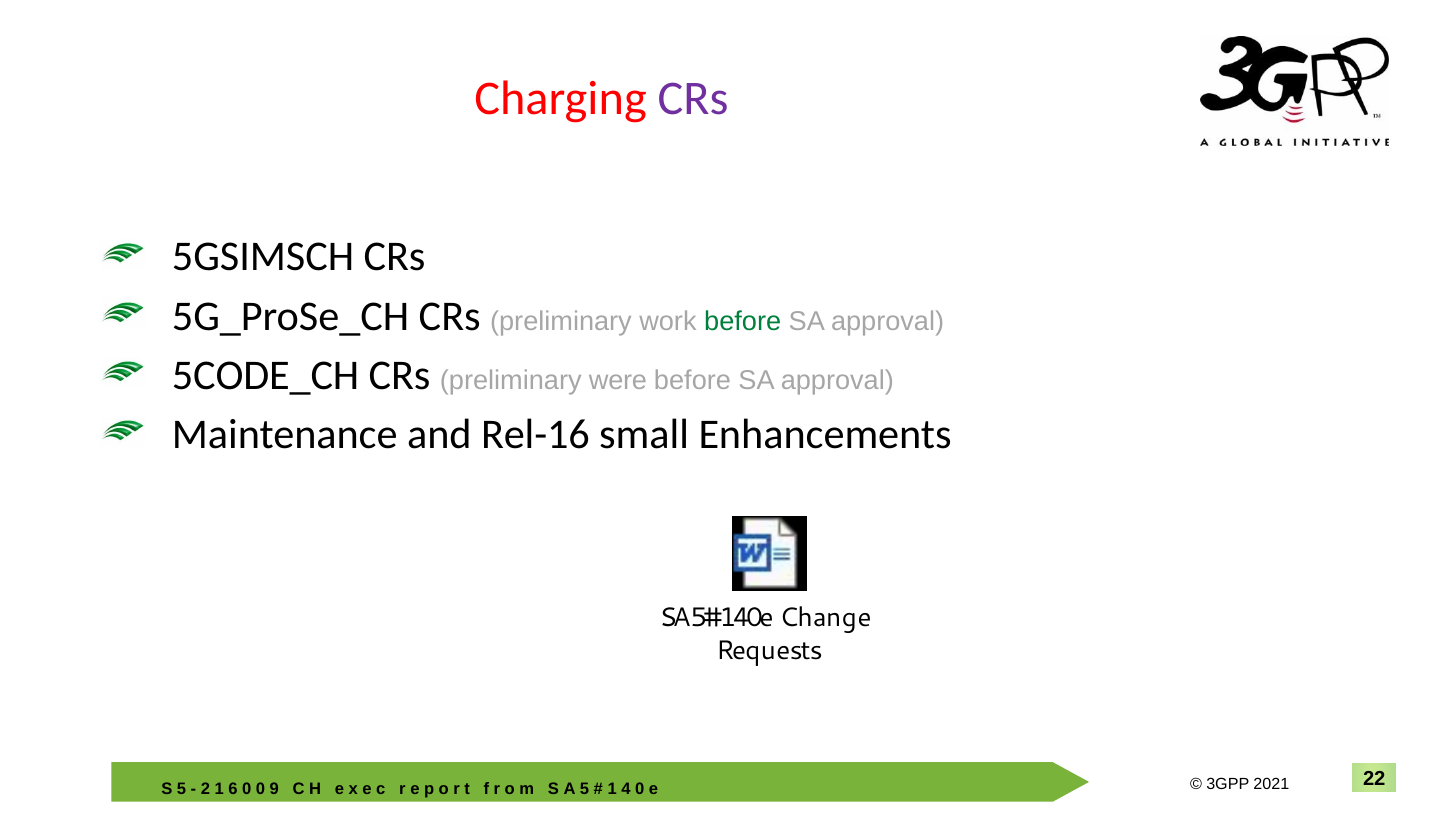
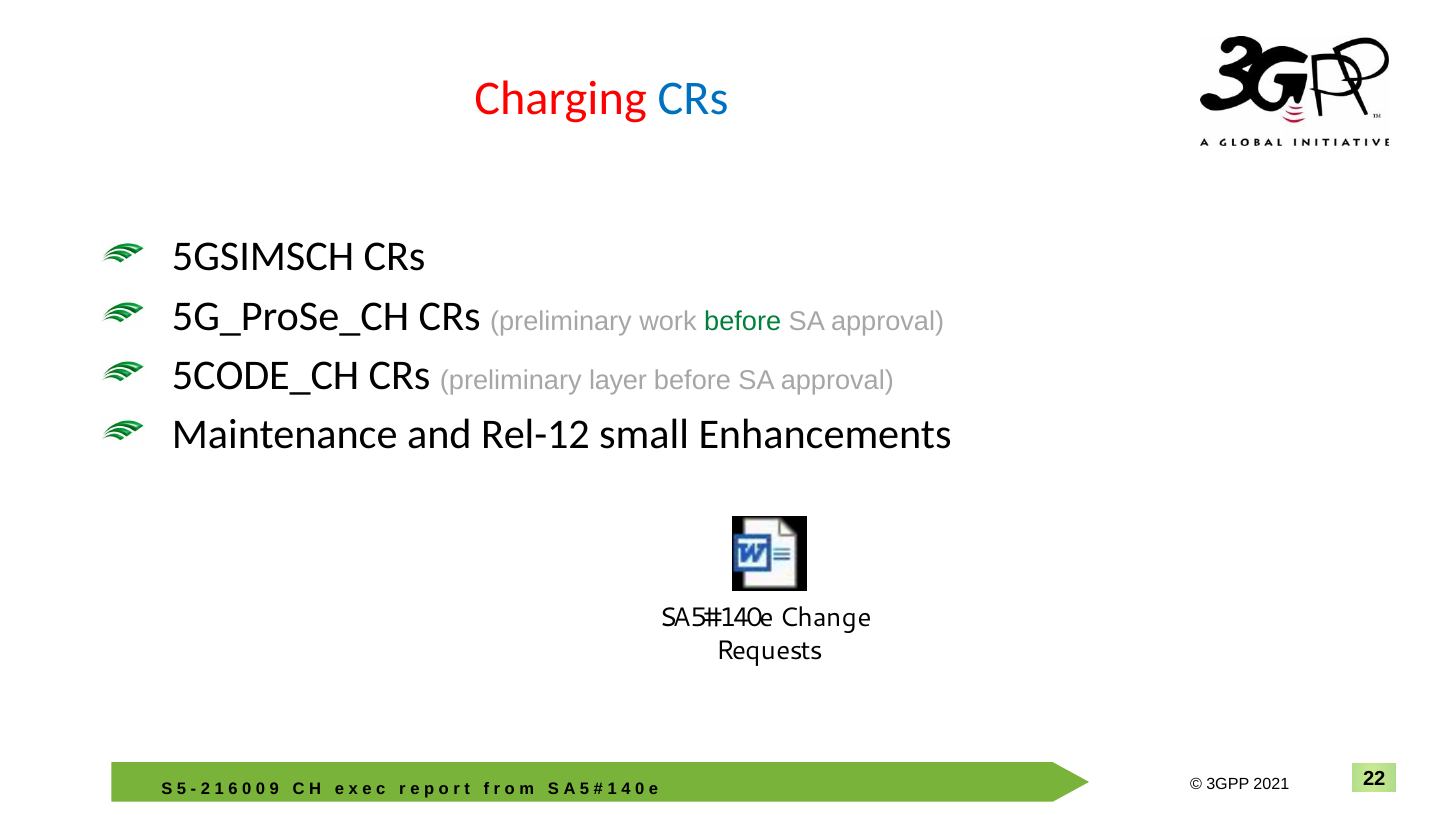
CRs colour: purple -> blue (693, 98)
were: were -> layer (618, 380)
Rel-16: Rel-16 -> Rel-12 (535, 435)
